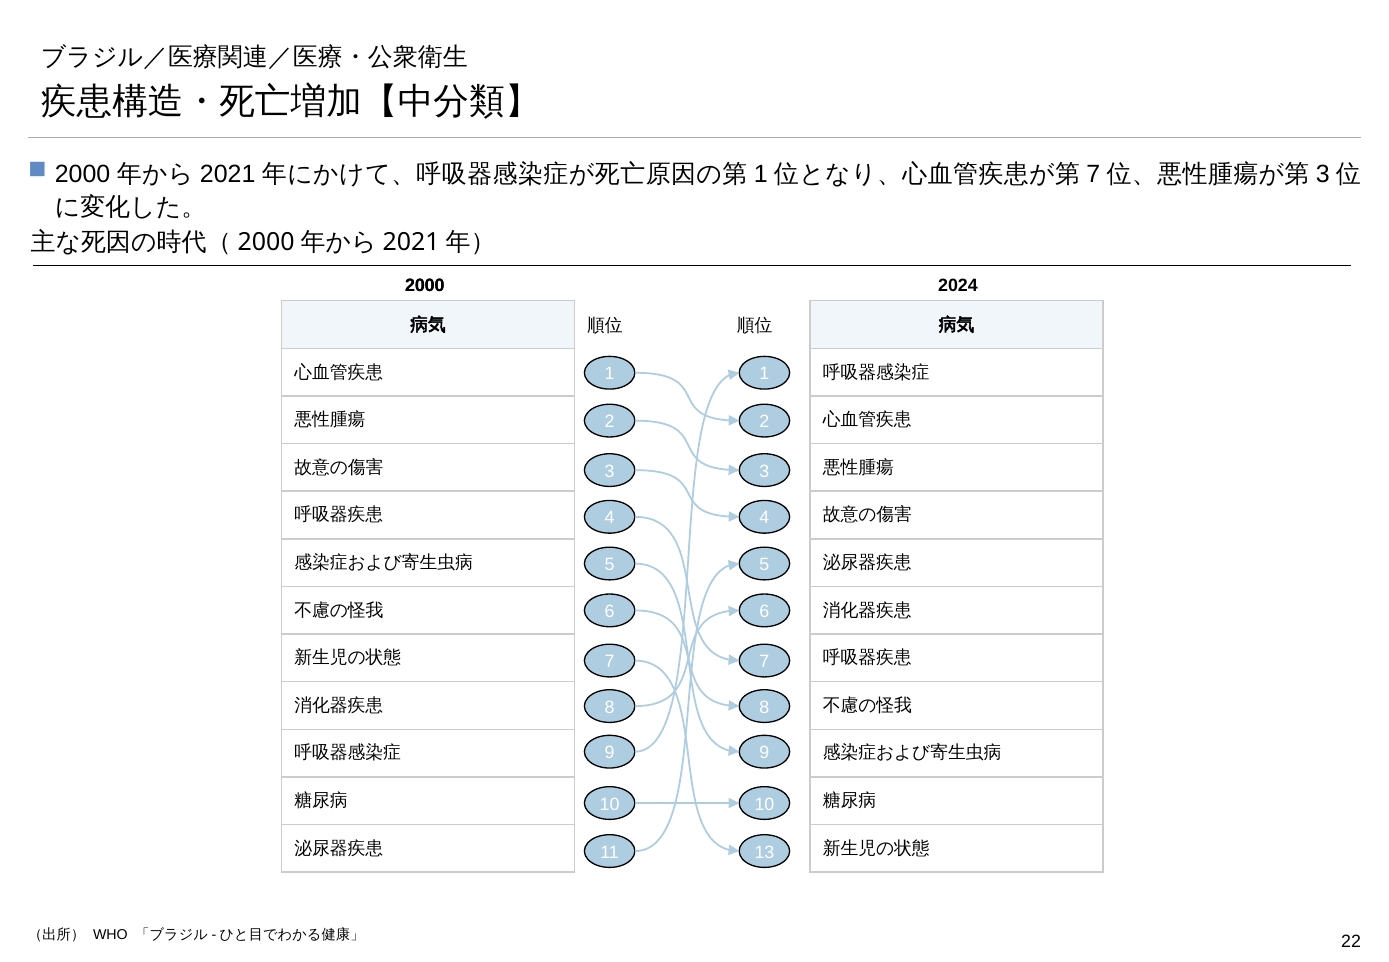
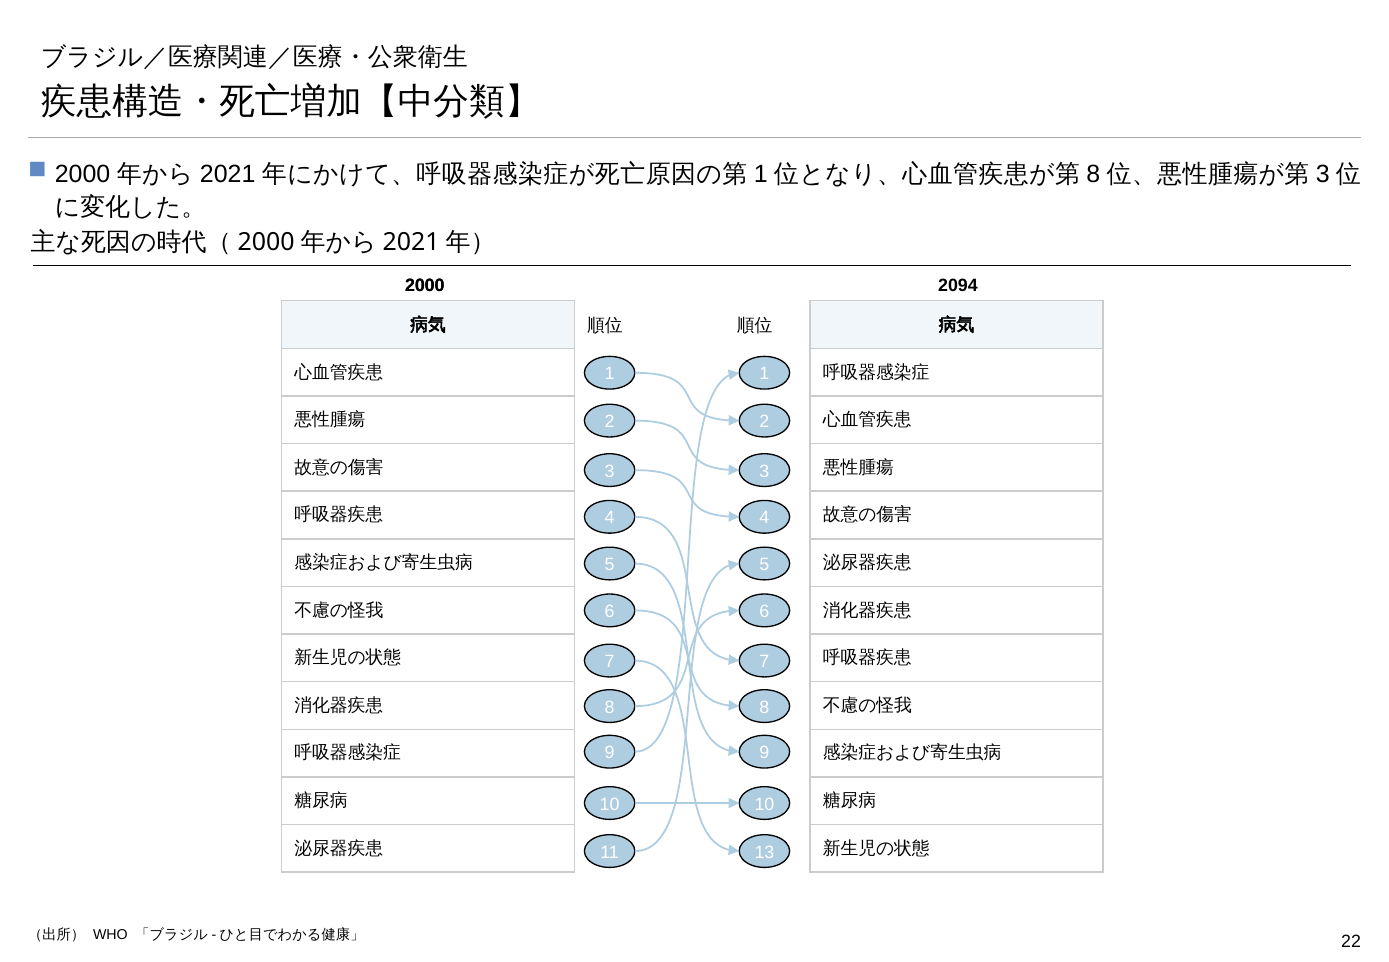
7: 7 -> 8 (1093, 174)
2024: 2024 -> 2094 (958, 285)
